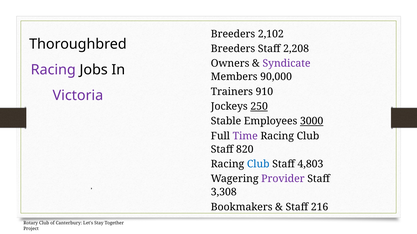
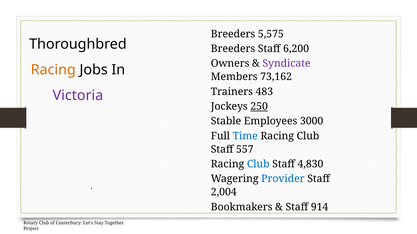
2,102: 2,102 -> 5,575 (271, 34)
2,208: 2,208 -> 6,200 (296, 49)
Racing colour: purple -> orange (53, 70)
90,000: 90,000 -> 73,162 (276, 77)
910: 910 -> 483 (264, 92)
3000 underline: present -> none (312, 121)
Time colour: purple -> blue (245, 136)
820: 820 -> 557 (245, 150)
4,803: 4,803 -> 4,830 (310, 164)
Provider colour: purple -> blue (283, 179)
3,308: 3,308 -> 2,004 (224, 193)
216: 216 -> 914 (320, 207)
